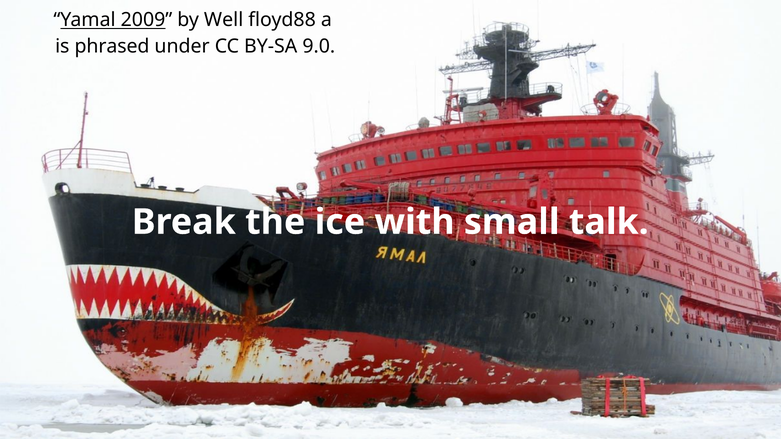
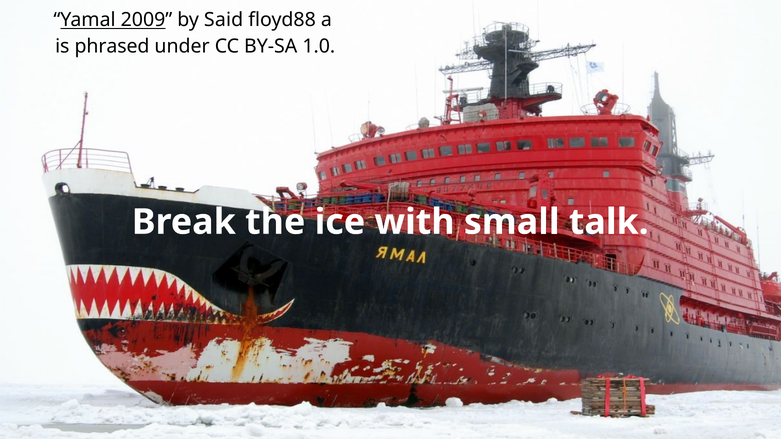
Well: Well -> Said (224, 20)
9.0: 9.0 -> 1.0 (319, 46)
